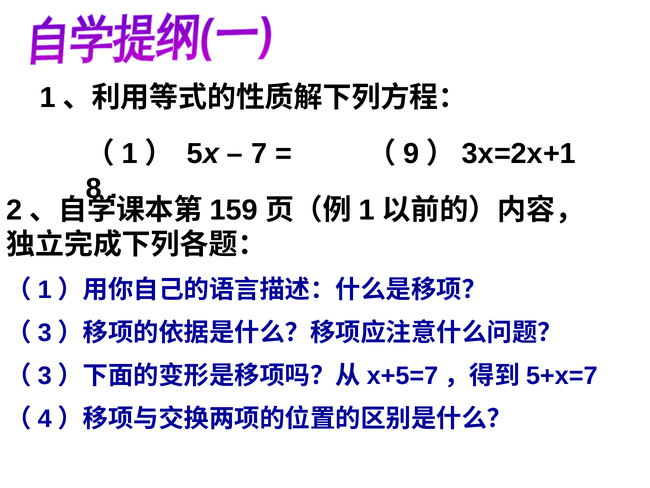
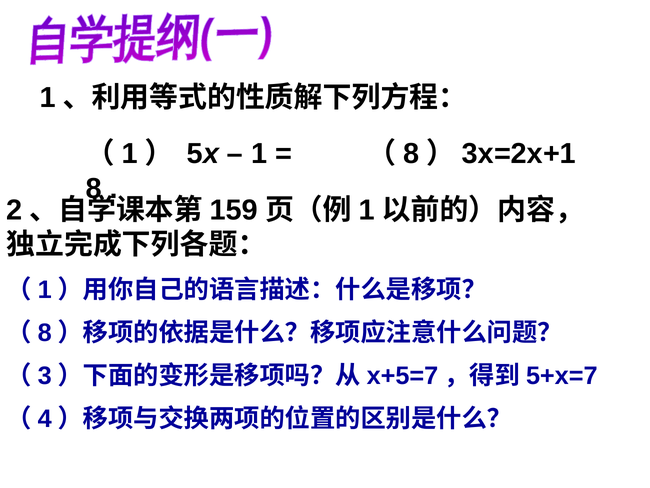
7: 7 -> 1 (259, 154)
9: 9 -> 8 (411, 154)
3: 3 -> 8 (45, 332)
